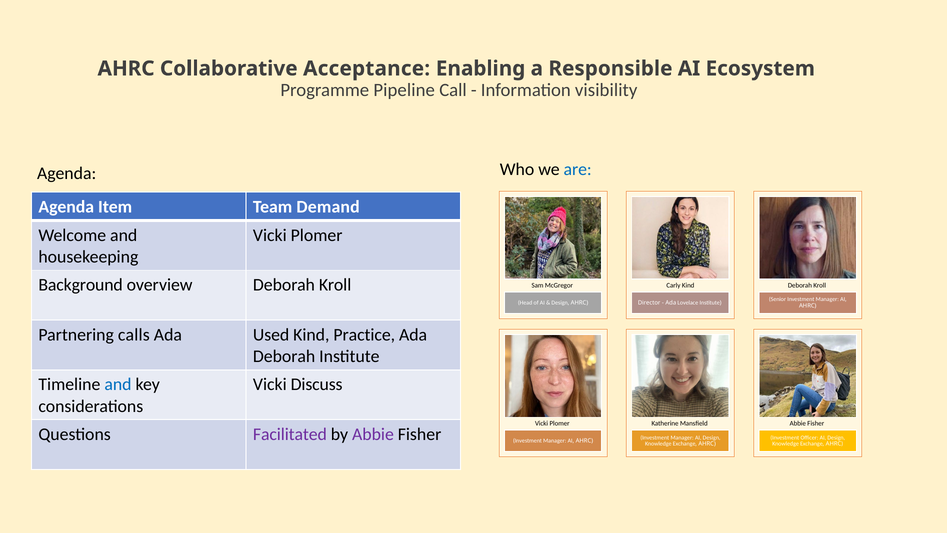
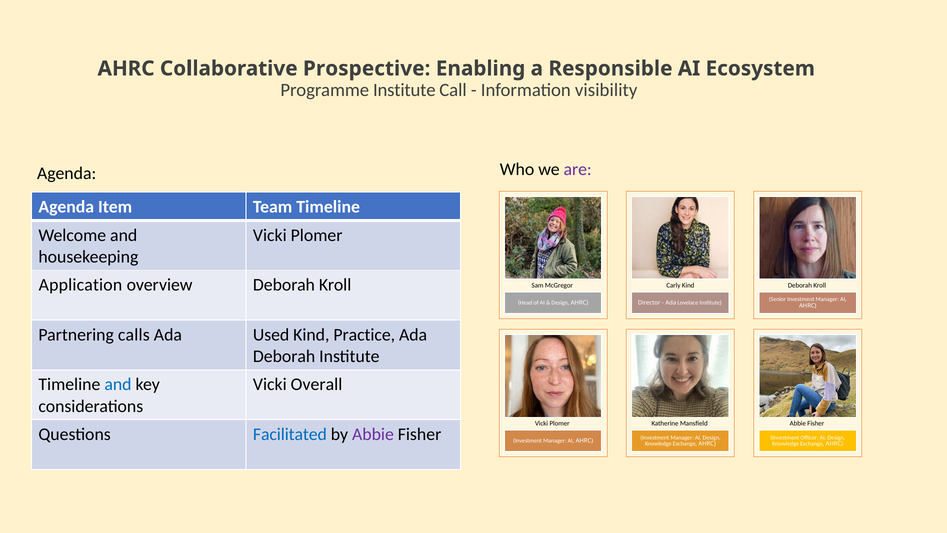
Acceptance: Acceptance -> Prospective (367, 68)
Programme Pipeline: Pipeline -> Institute (404, 90)
are colour: blue -> purple (578, 169)
Team Demand: Demand -> Timeline (328, 207)
Background: Background -> Application (80, 285)
Discuss: Discuss -> Overall (317, 384)
Facilitated colour: purple -> blue (290, 434)
